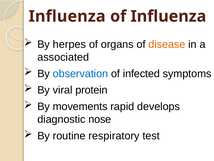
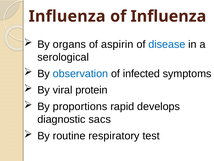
herpes: herpes -> organs (69, 44)
organs: organs -> aspirin (117, 44)
disease colour: orange -> blue (167, 44)
associated: associated -> serological (63, 57)
movements: movements -> proportions (80, 106)
nose: nose -> sacs (100, 119)
